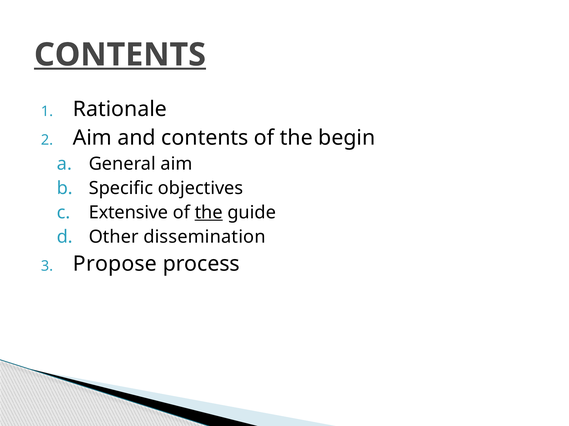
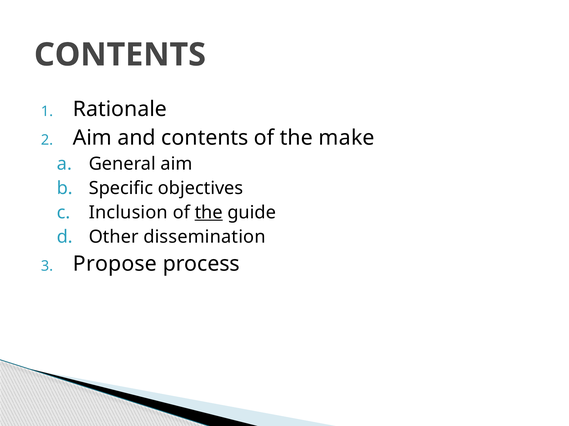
CONTENTS underline: present -> none (120, 55)
begin: begin -> make (347, 138)
Extensive: Extensive -> Inclusion (128, 213)
